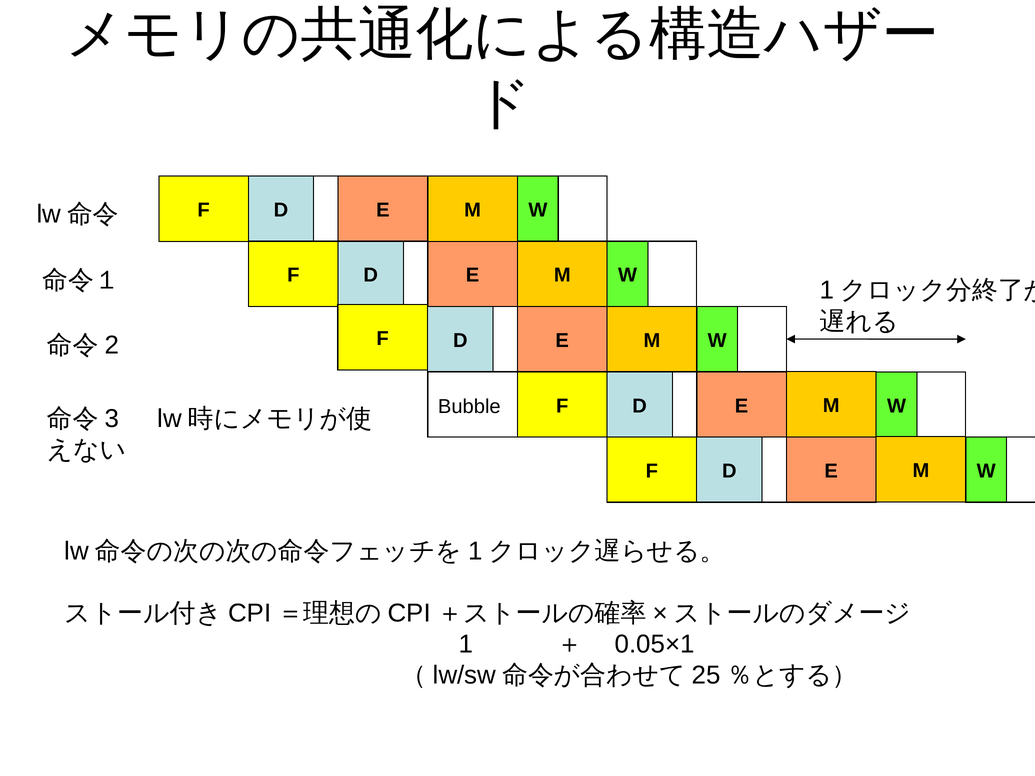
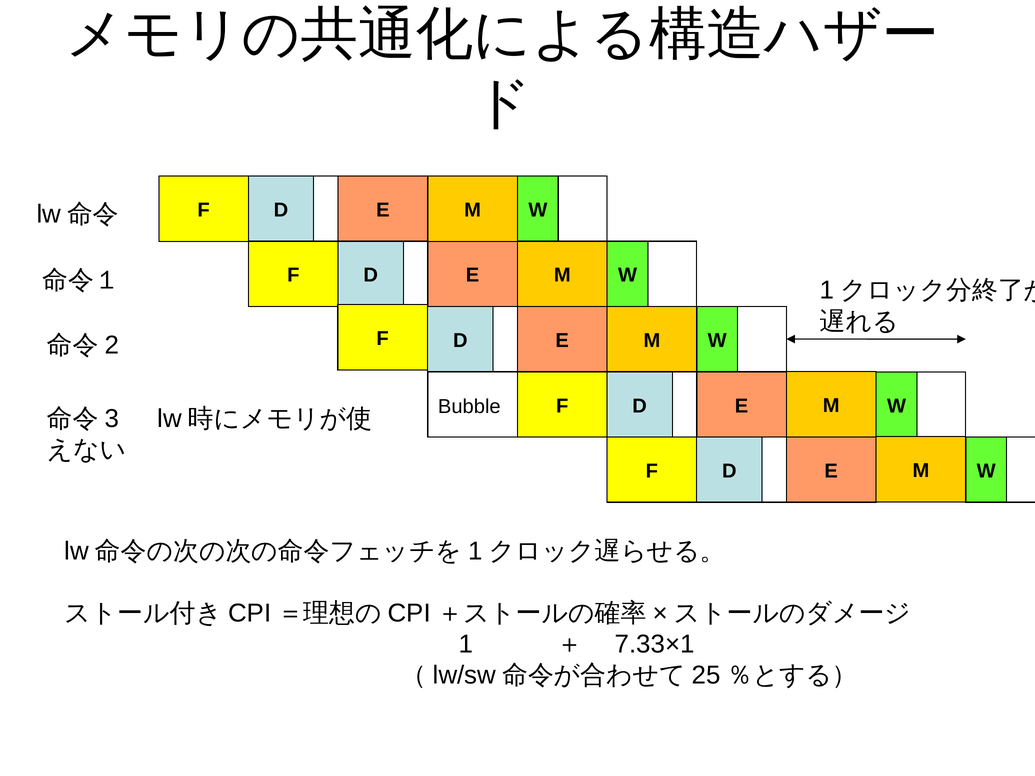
0.05×1: 0.05×1 -> 7.33×1 (655, 645)
